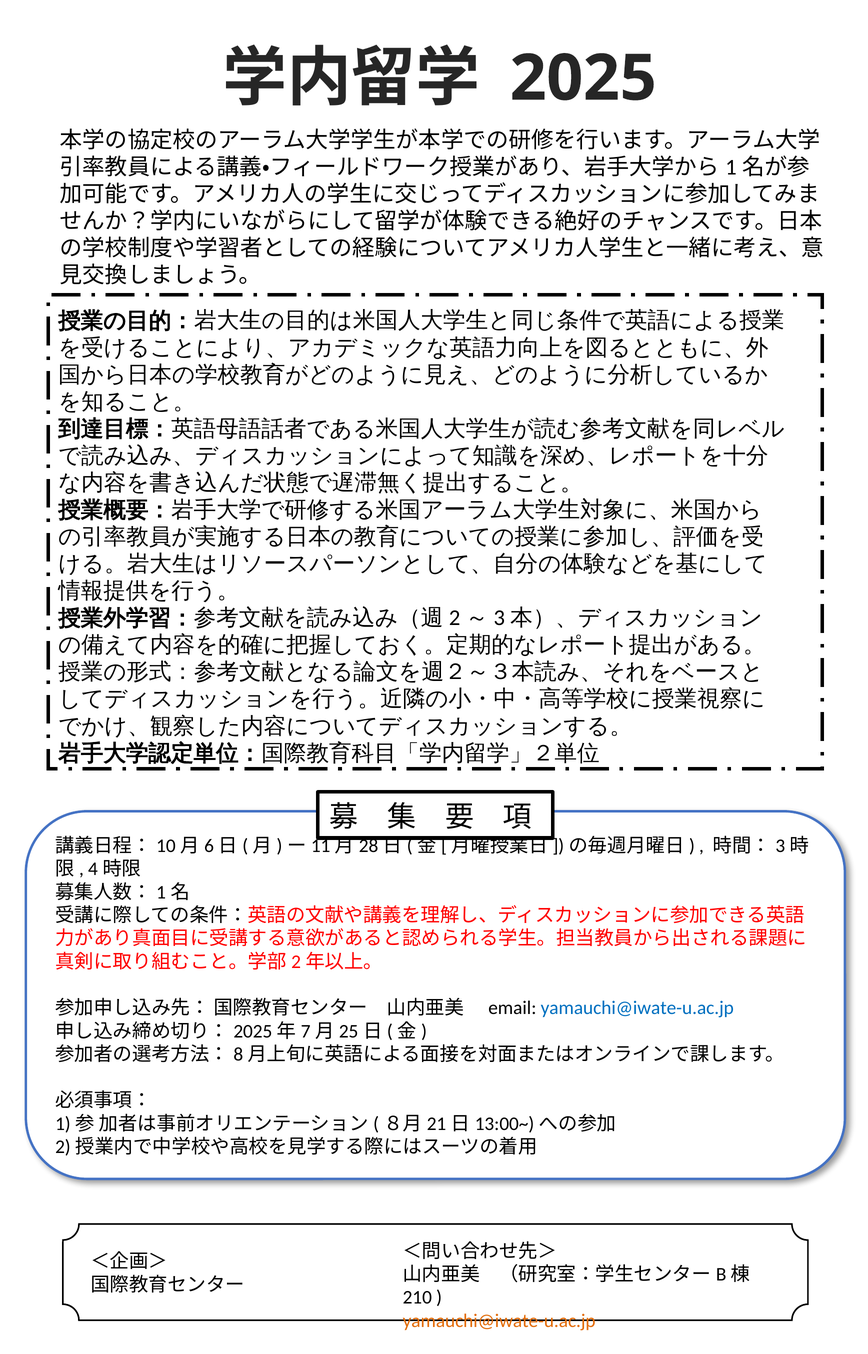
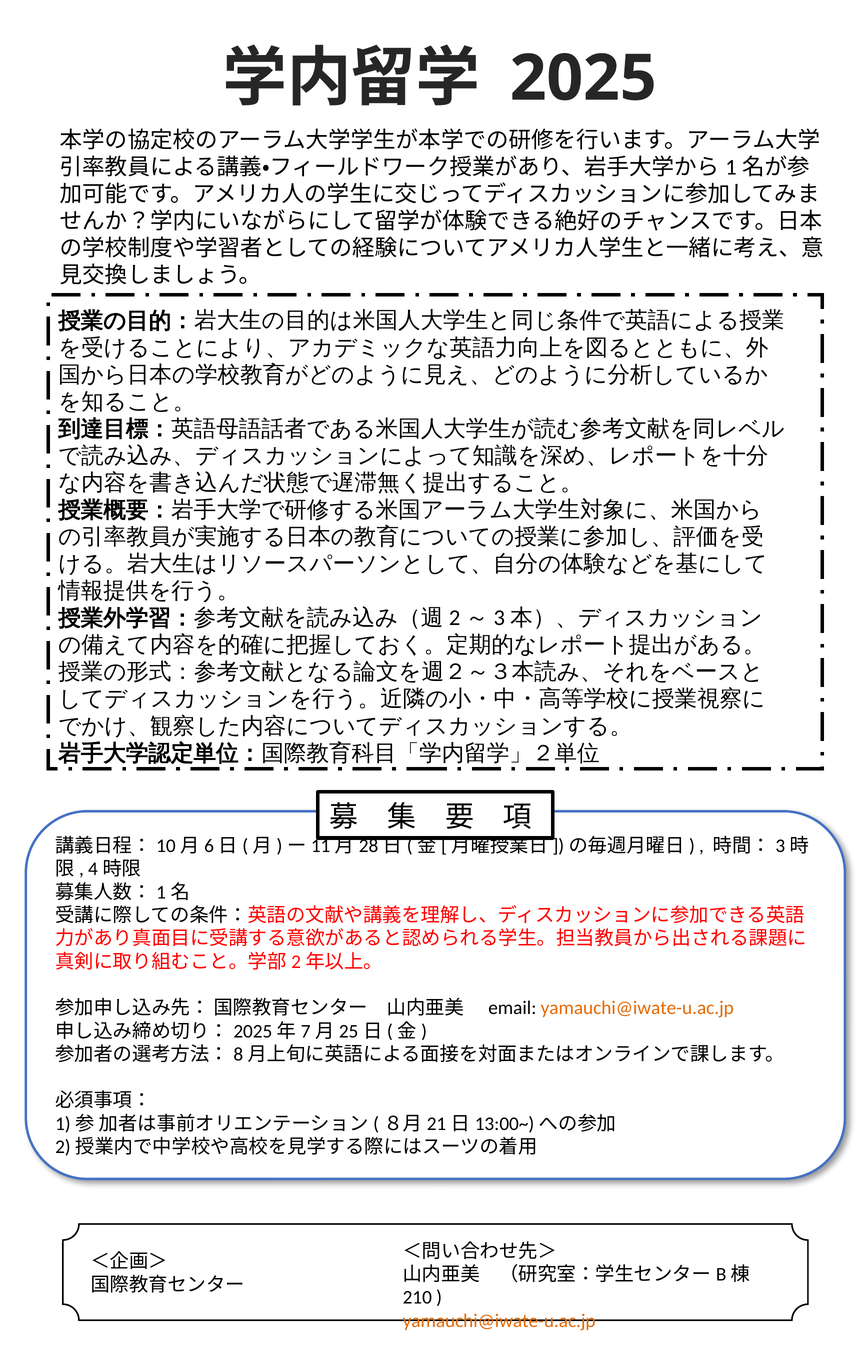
yamauchi@iwate-u.ac.jp colour: blue -> orange (637, 1007)
